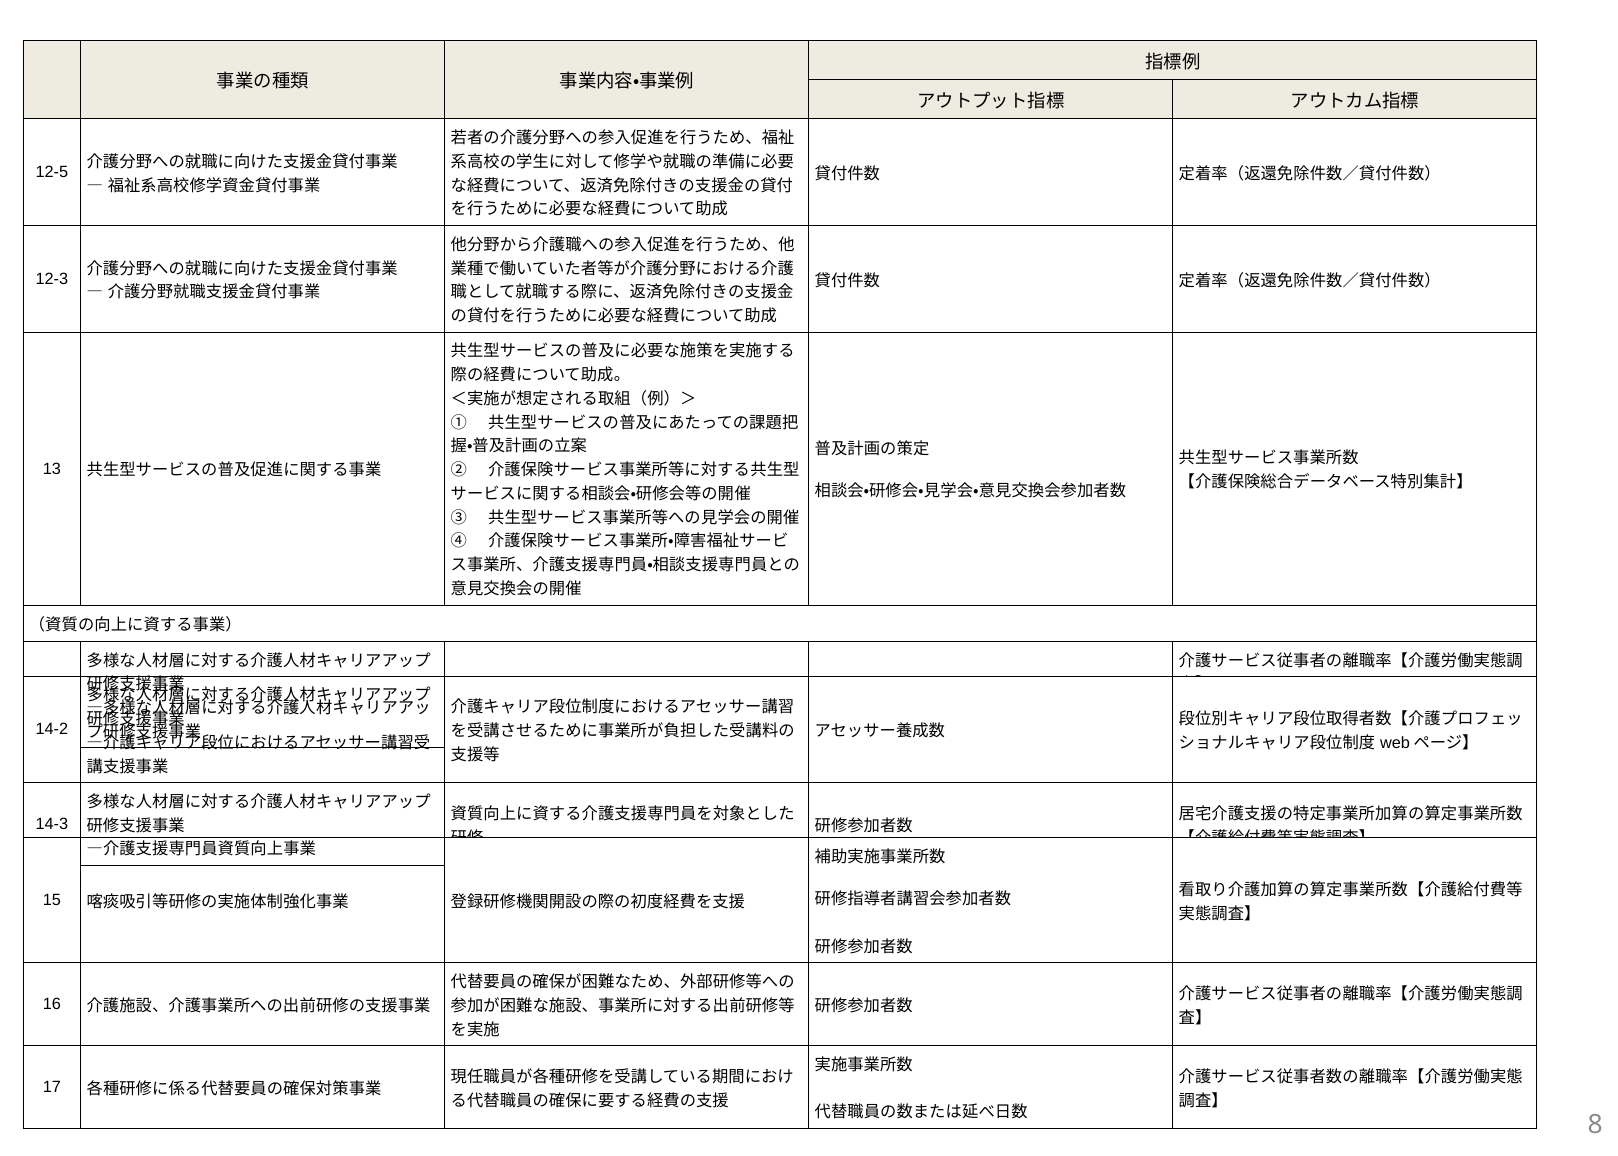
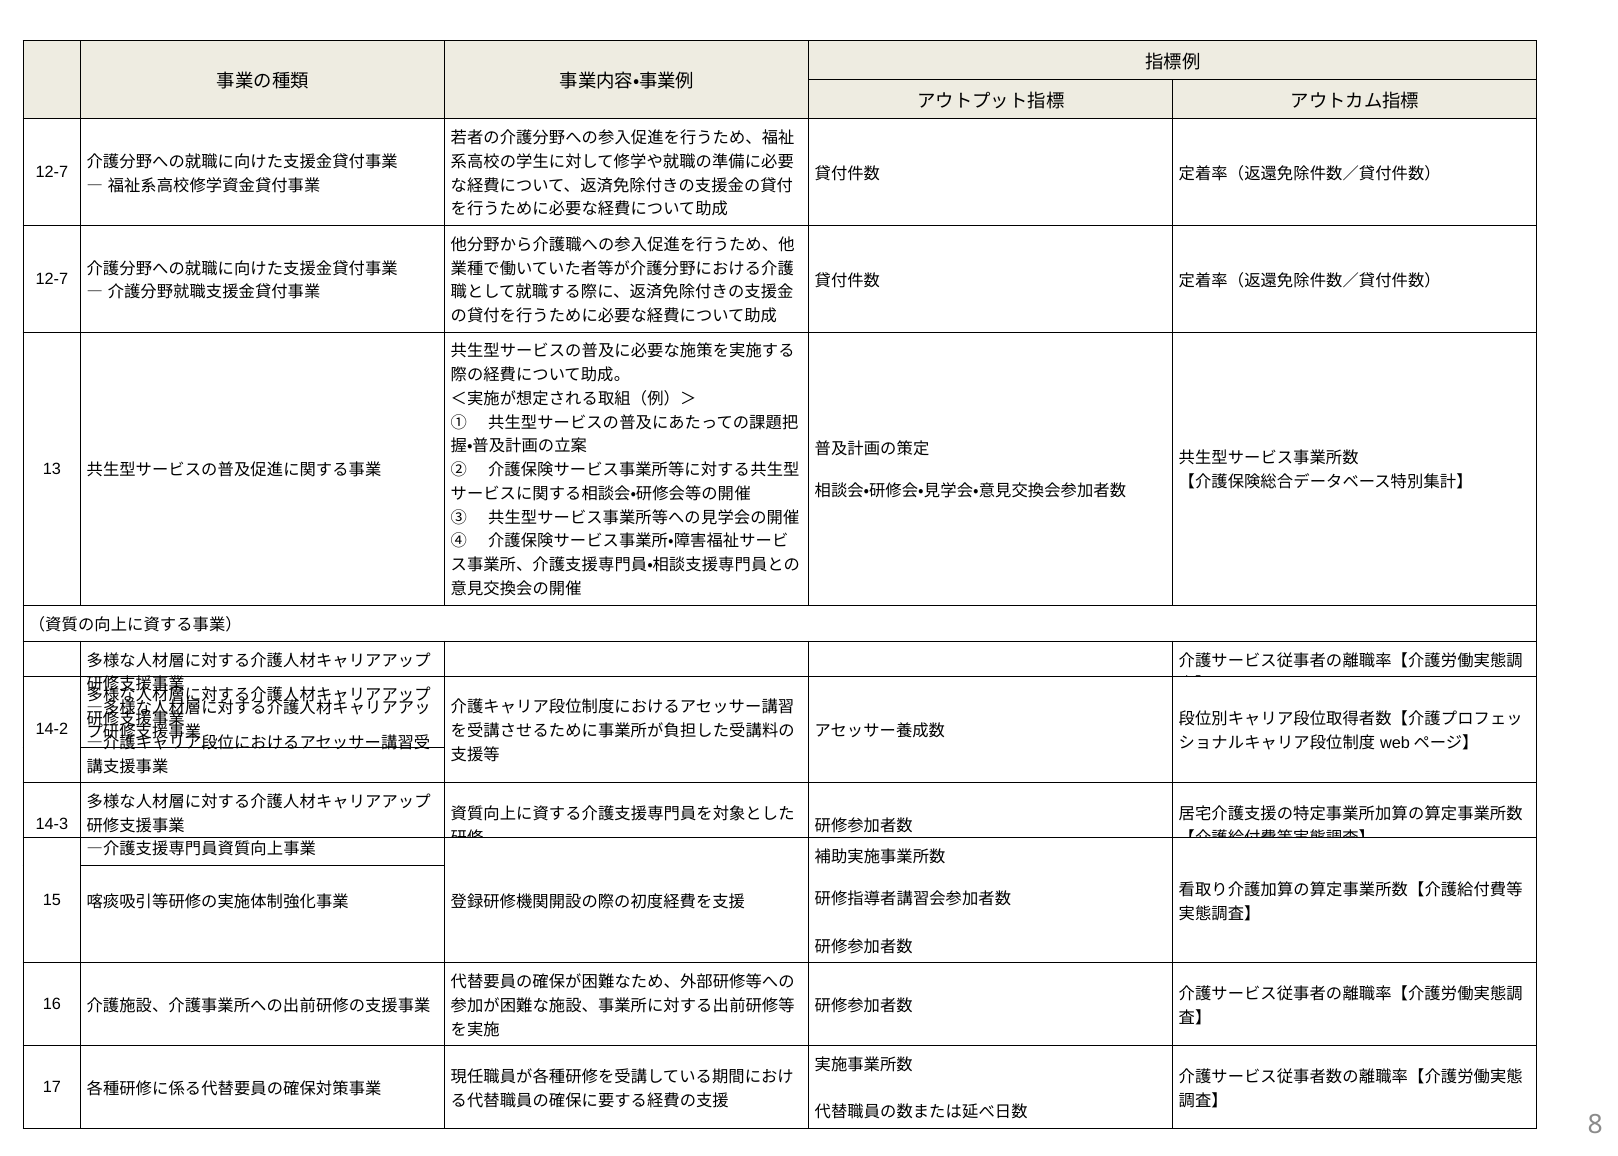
12-5: 12-5 -> 12-7 (52, 172)
12-3: 12-3 -> 12-7 (52, 279)
